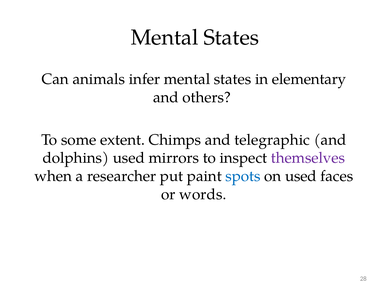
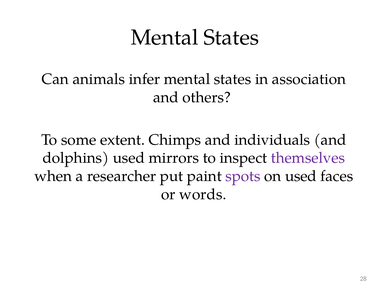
elementary: elementary -> association (309, 79)
telegraphic: telegraphic -> individuals (272, 140)
spots colour: blue -> purple (243, 176)
